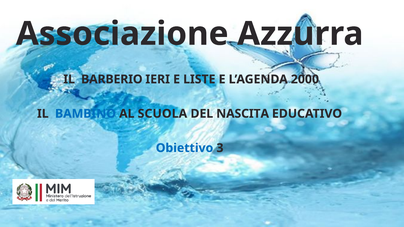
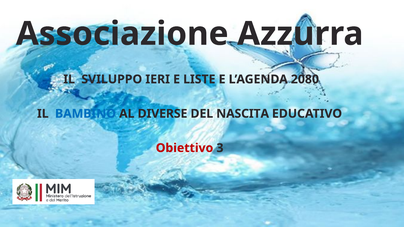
BARBERIO: BARBERIO -> SVILUPPO (112, 79)
2000: 2000 -> 2080 (305, 79)
SCUOLA: SCUOLA -> DIVERSE (163, 114)
Obiettivo colour: blue -> red (185, 148)
